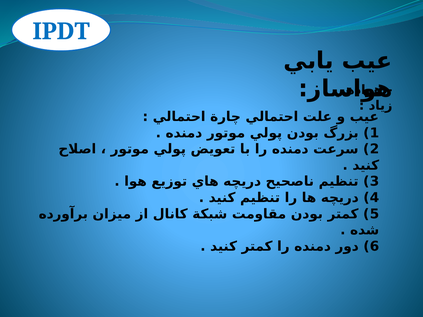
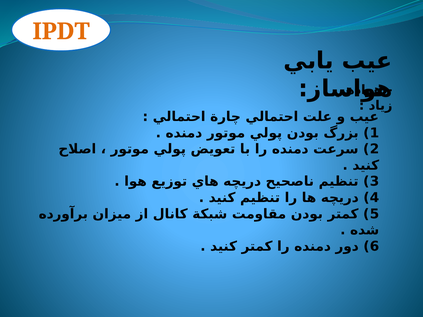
IPDT colour: blue -> orange (61, 31)
